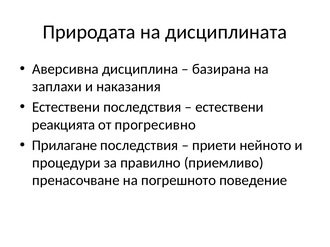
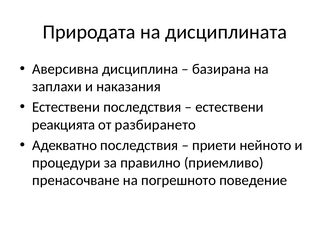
прогресивно: прогресивно -> разбирането (155, 125)
Прилагане: Прилагане -> Адекватно (65, 146)
